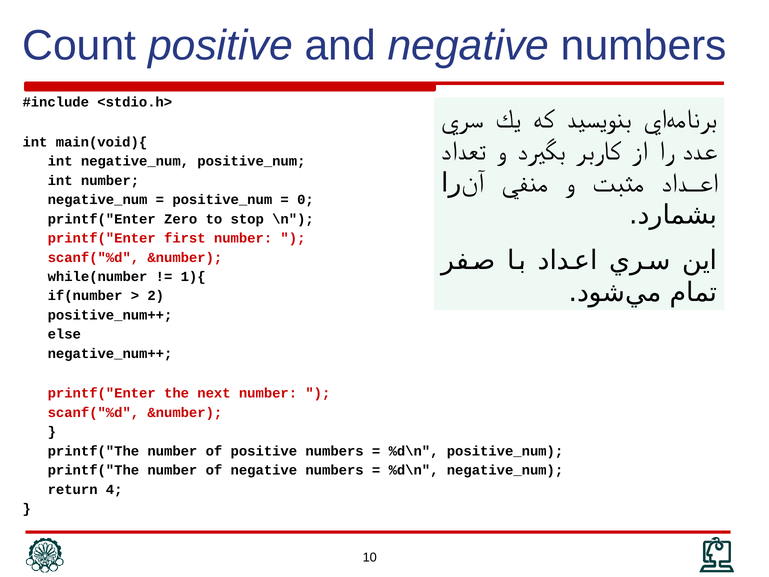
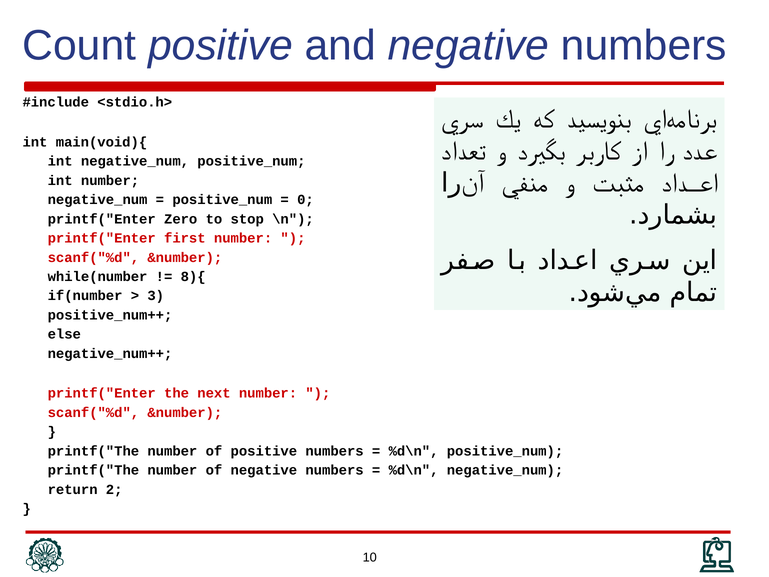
1){: 1){ -> 8){ (193, 277)
2: 2 -> 3 (156, 296)
4: 4 -> 2 (114, 489)
